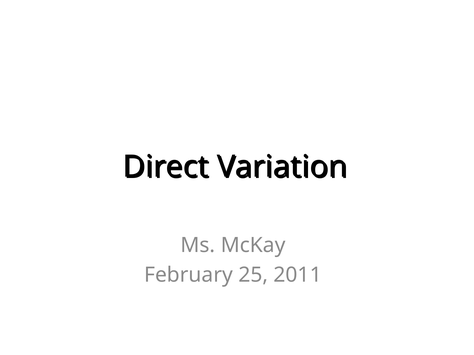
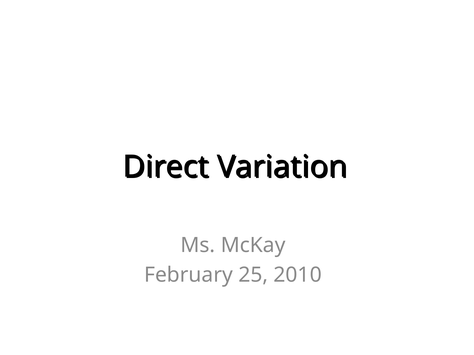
2011: 2011 -> 2010 (298, 275)
